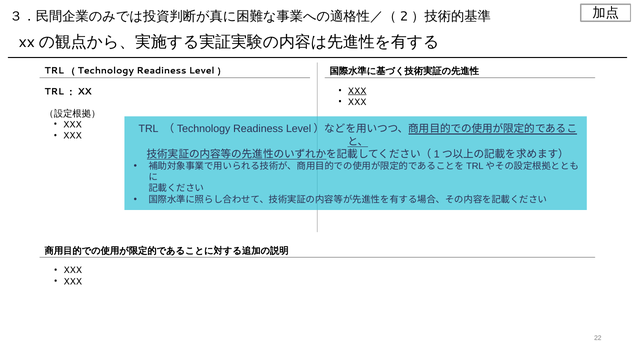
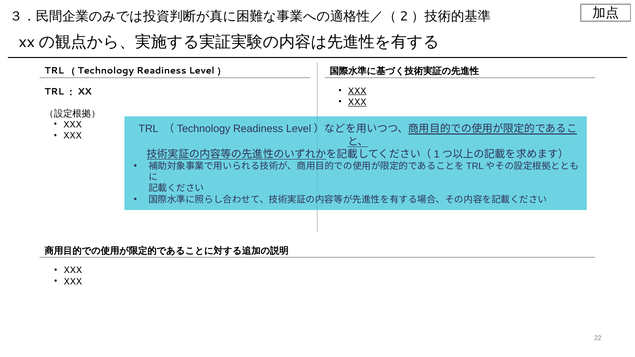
XXX underline: none -> present (357, 102)
